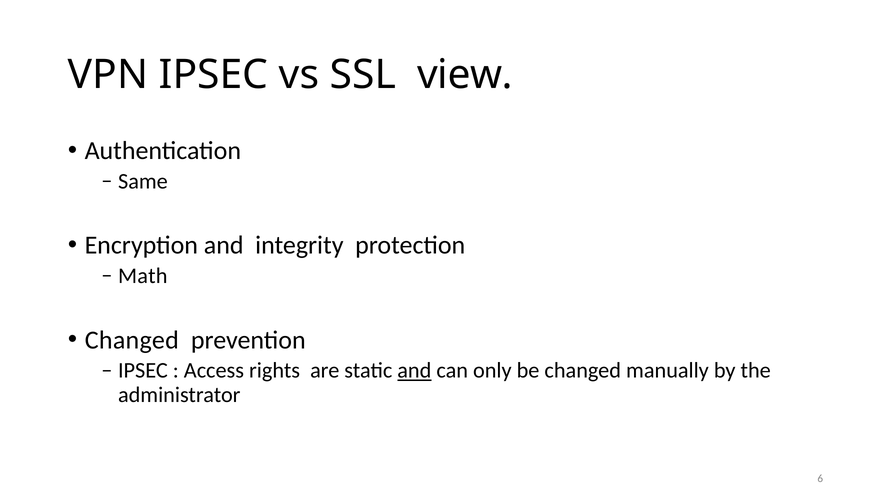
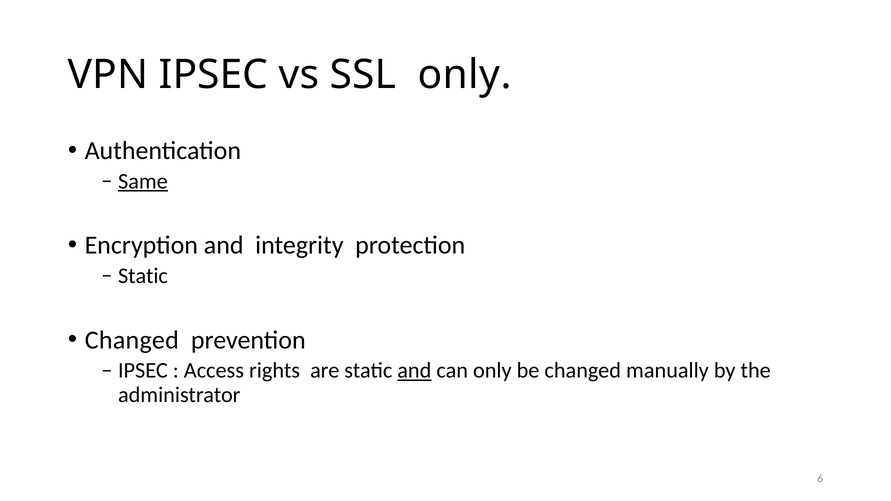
SSL view: view -> only (465, 75)
Same underline: none -> present (143, 181)
Math: Math -> Static (143, 276)
